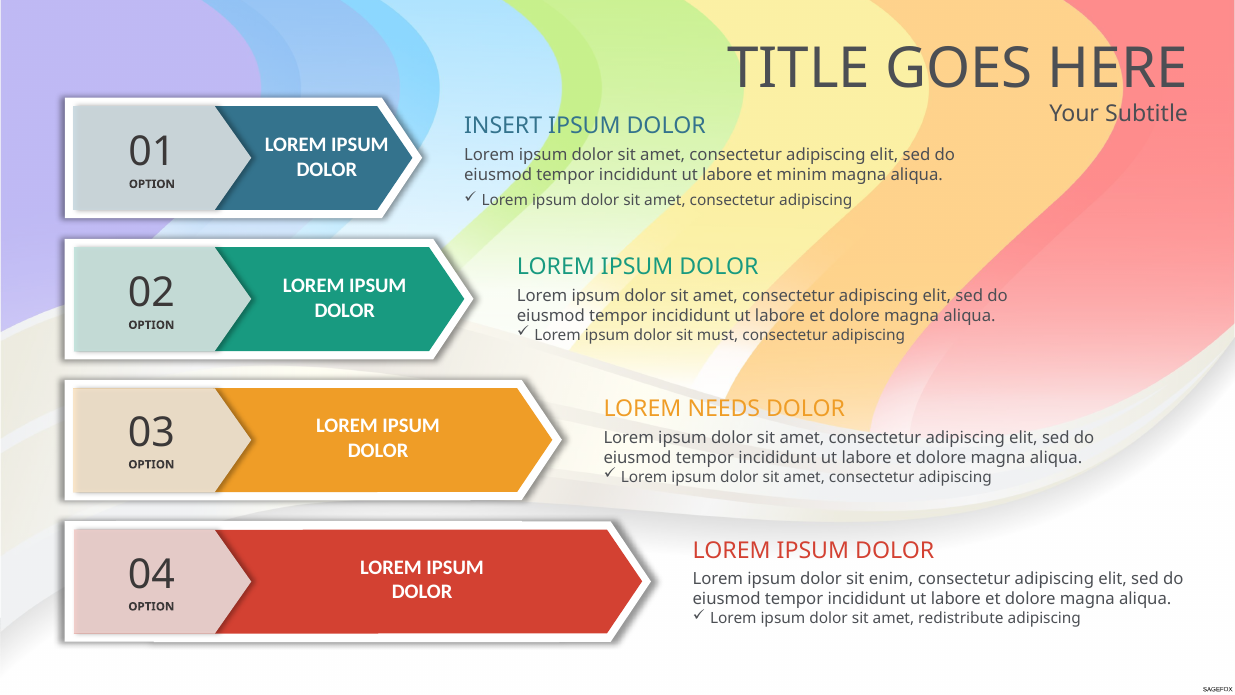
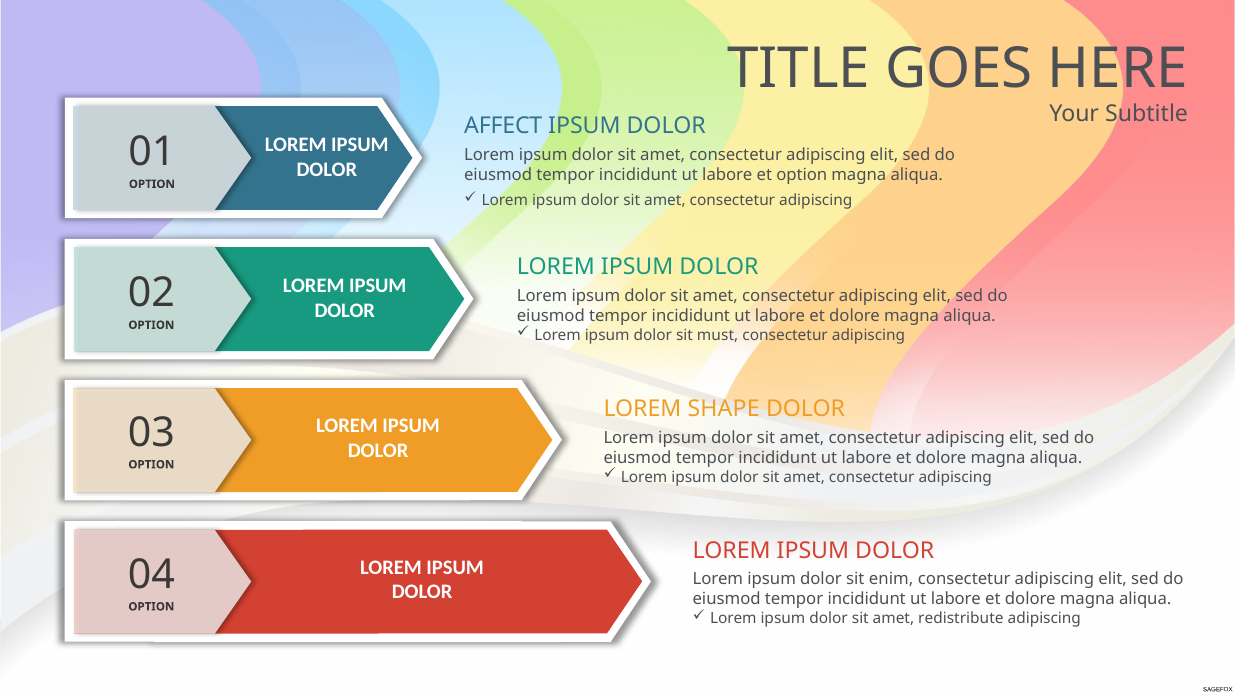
INSERT: INSERT -> AFFECT (503, 126)
et minim: minim -> option (802, 175)
NEEDS: NEEDS -> SHAPE (724, 409)
